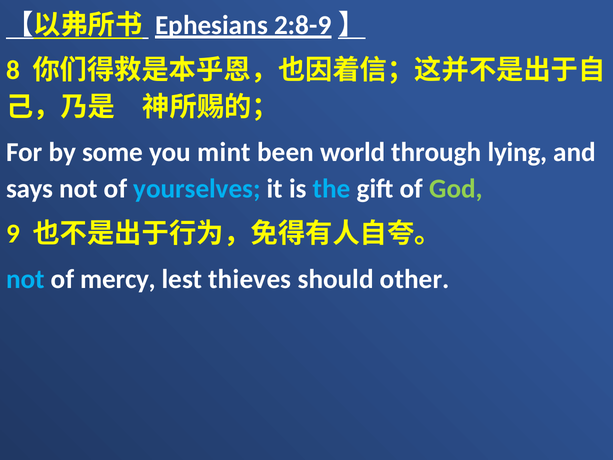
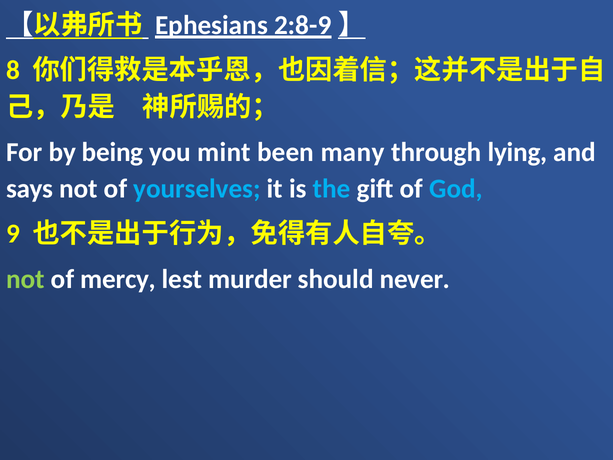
some: some -> being (113, 152)
world: world -> many (353, 152)
God colour: light green -> light blue (456, 189)
not colour: light blue -> light green (25, 279)
thieves: thieves -> murder (250, 279)
other: other -> never (415, 279)
